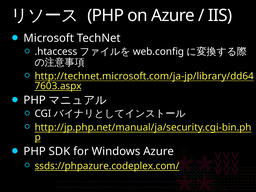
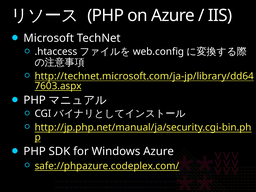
ssds://phpazure.codeplex.com/: ssds://phpazure.codeplex.com/ -> safe://phpazure.codeplex.com/ (107, 166)
